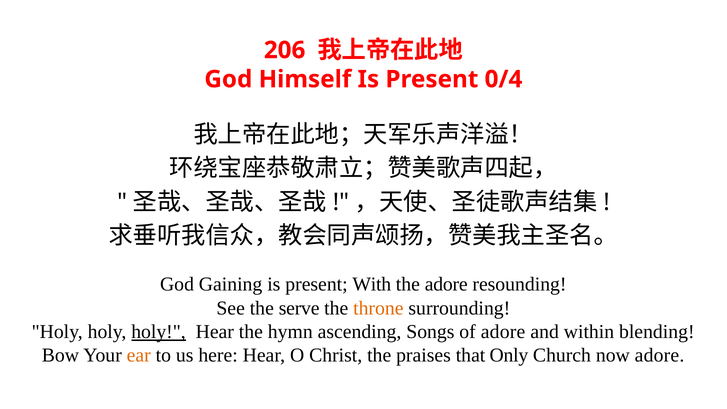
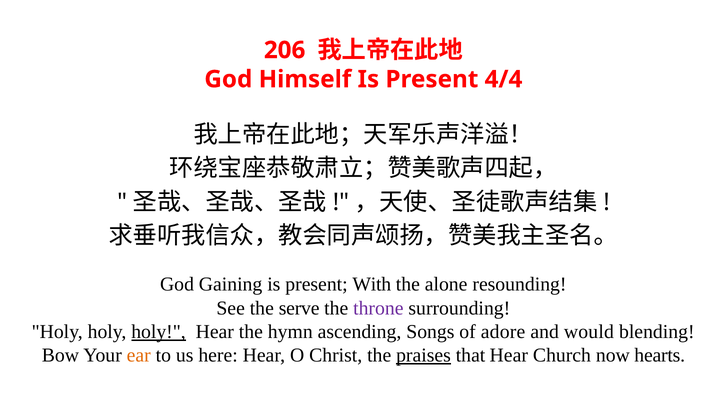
0/4: 0/4 -> 4/4 (503, 79)
the adore: adore -> alone (446, 284)
throne colour: orange -> purple (378, 308)
within: within -> would (589, 332)
praises underline: none -> present (423, 355)
that Only: Only -> Hear (509, 355)
now adore: adore -> hearts (660, 355)
